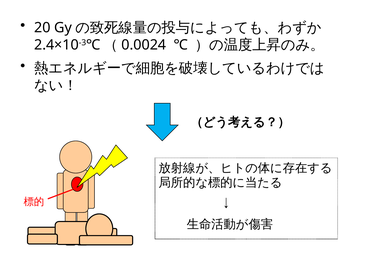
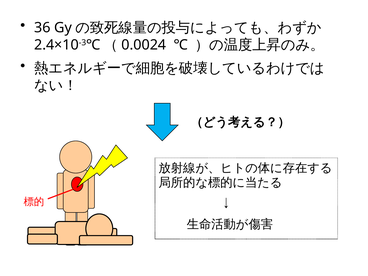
20: 20 -> 36 (42, 28)
